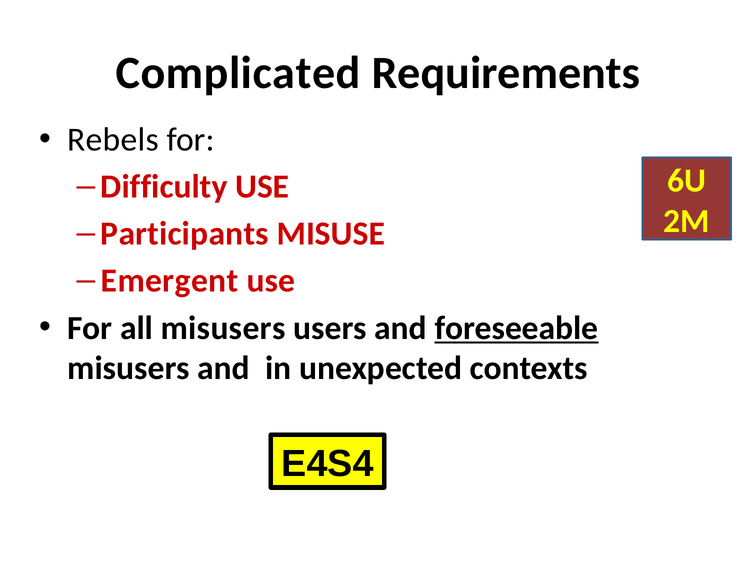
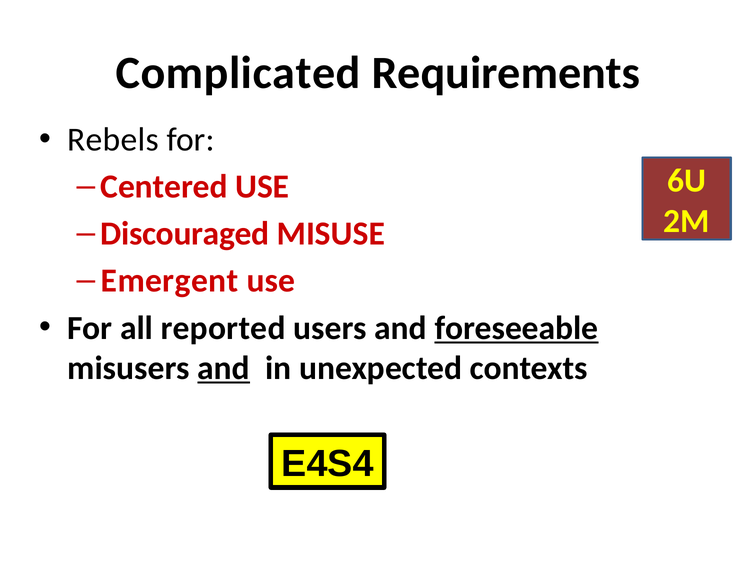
Difficulty: Difficulty -> Centered (164, 187)
Participants: Participants -> Discouraged (185, 234)
all misusers: misusers -> reported (223, 328)
and underline: none -> present (224, 368)
